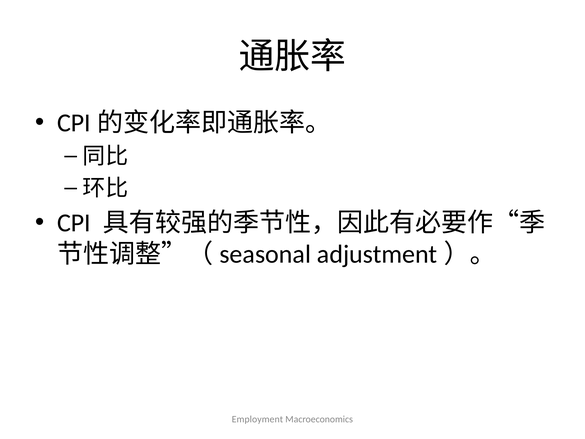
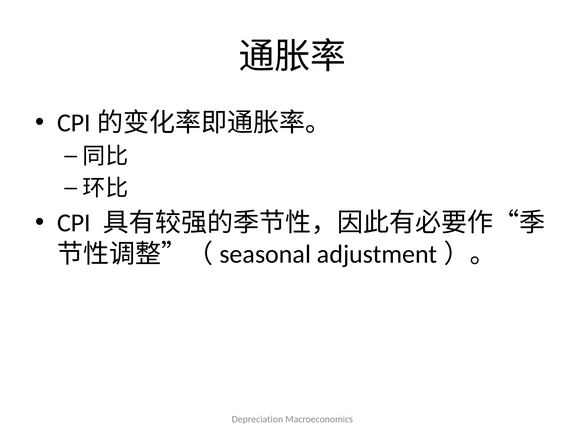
Employment: Employment -> Depreciation (257, 419)
